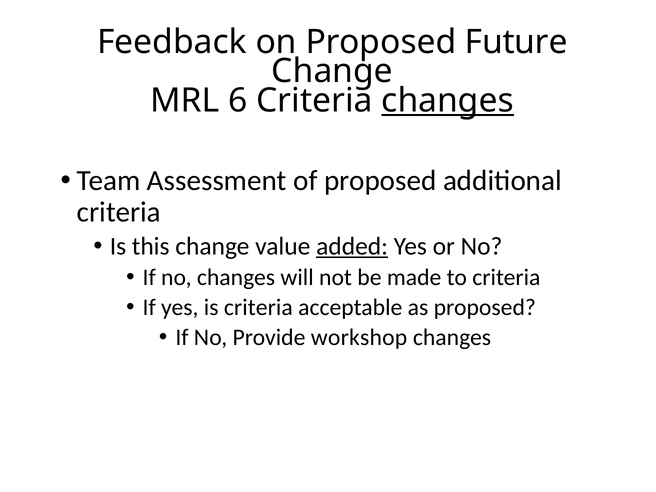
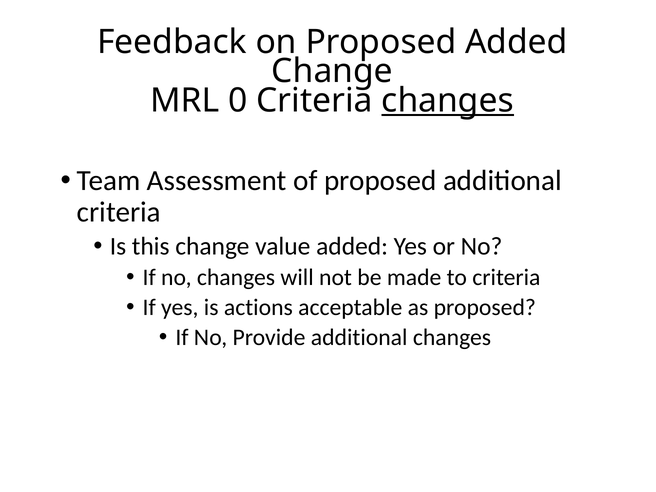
Proposed Future: Future -> Added (516, 42)
6: 6 -> 0 (238, 100)
added underline: present -> none (352, 246)
is criteria: criteria -> actions (258, 307)
Provide workshop: workshop -> additional (359, 338)
